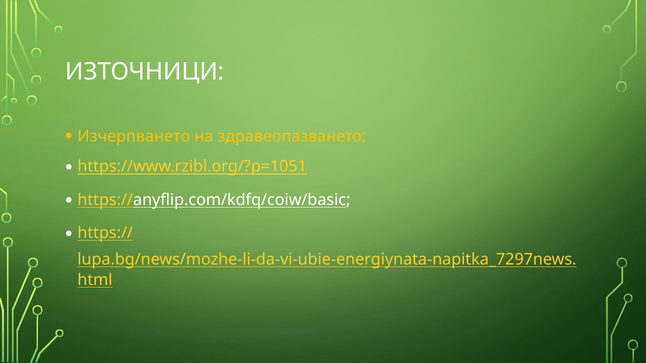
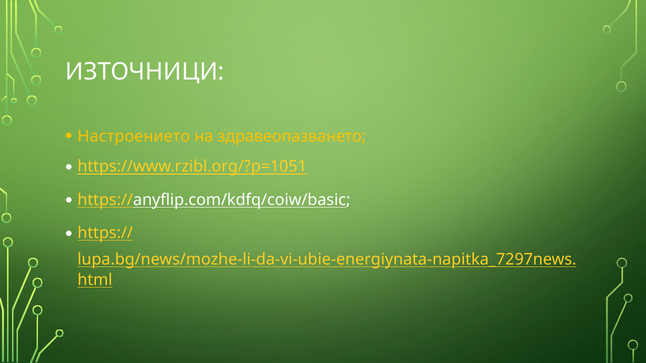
Изчерпването: Изчерпването -> Настроението (134, 136)
